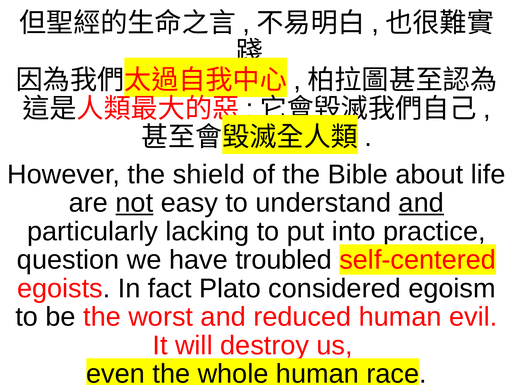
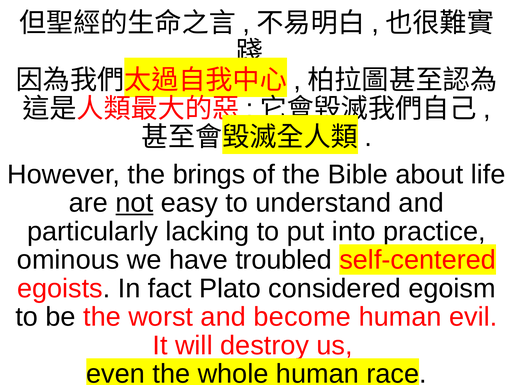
shield: shield -> brings (209, 174)
and underline: present -> none (421, 203)
question: question -> ominous (68, 260)
reduced: reduced -> become (302, 317)
